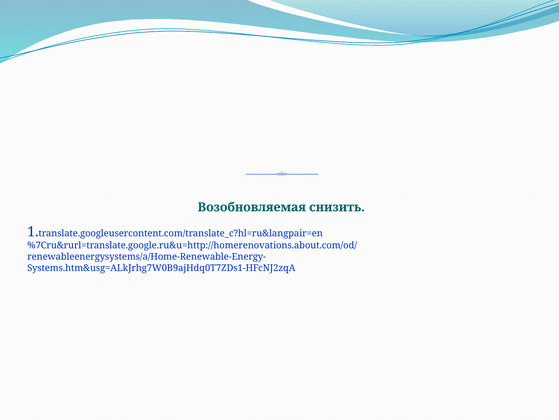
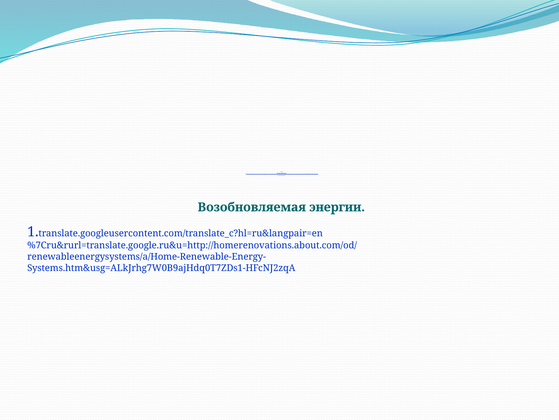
снизить: снизить -> энергии (337, 207)
